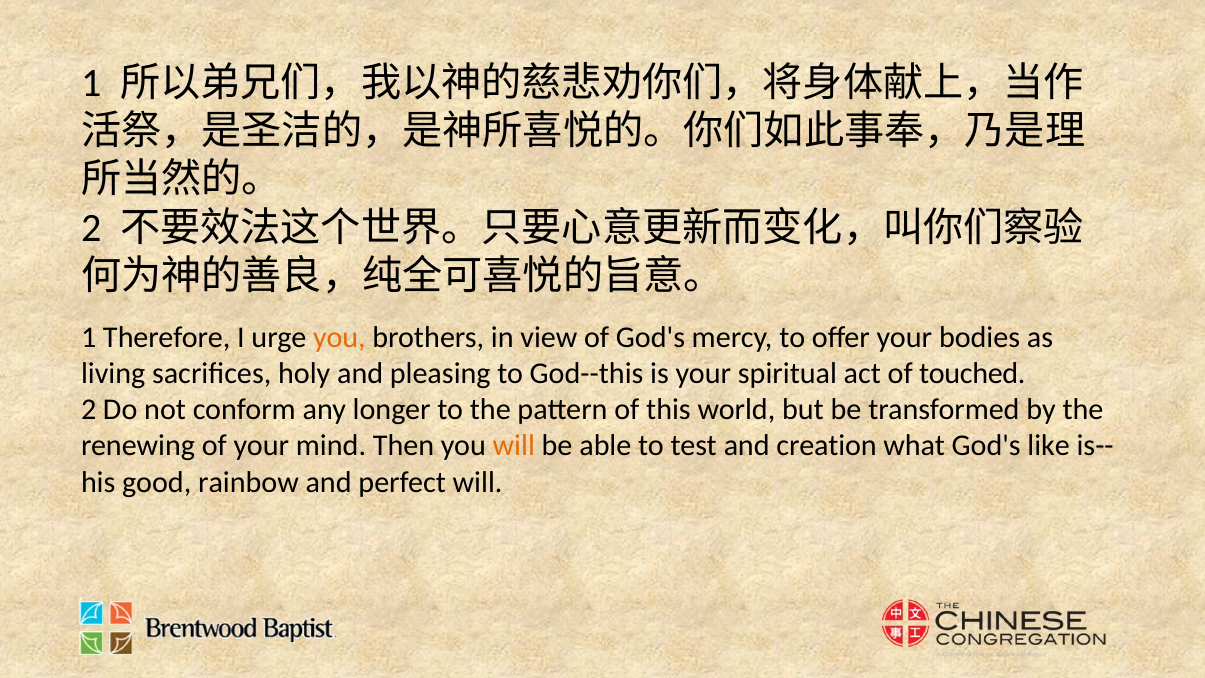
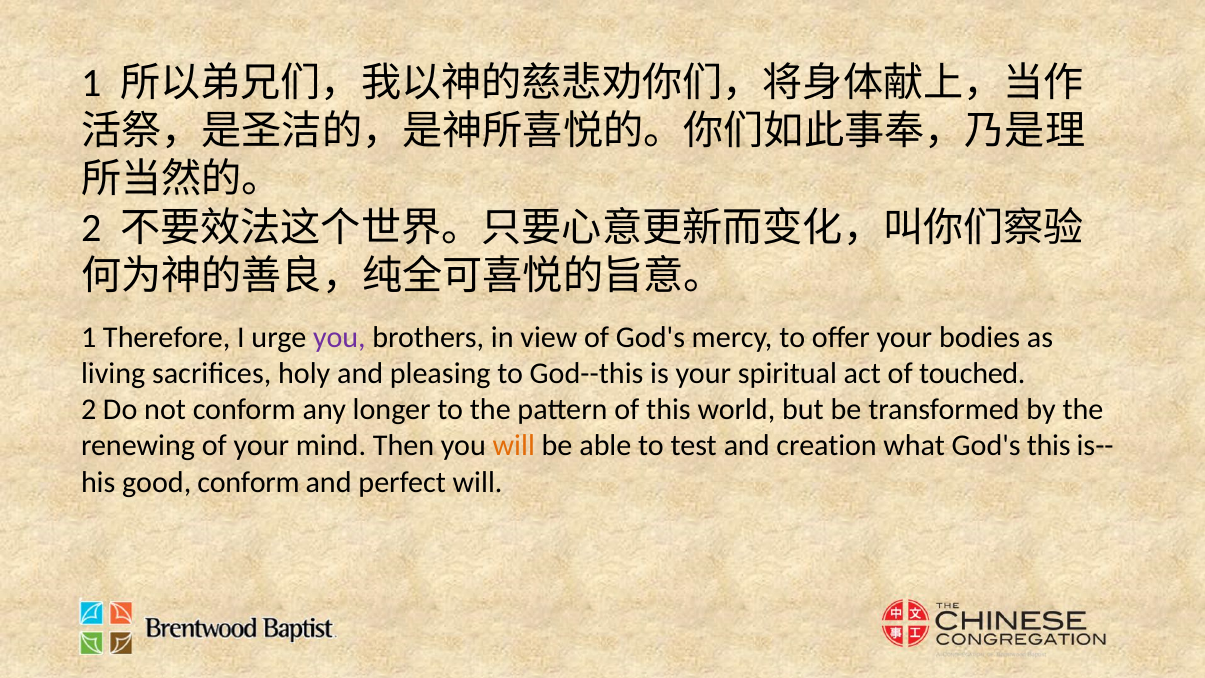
you colour: orange -> purple (339, 337)
God's like: like -> this (1049, 446)
good rainbow: rainbow -> conform (249, 482)
